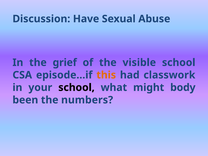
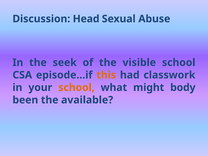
Have: Have -> Head (86, 19)
grief: grief -> seek (65, 63)
school colour: black -> orange (76, 87)
numbers: numbers -> available (87, 100)
